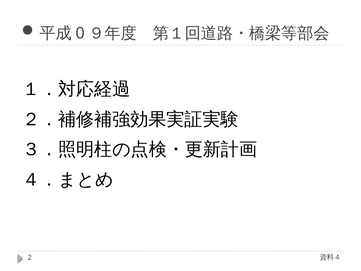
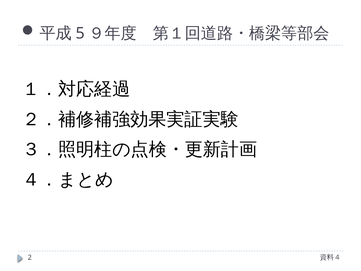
0: 0 -> 5 (80, 33)
